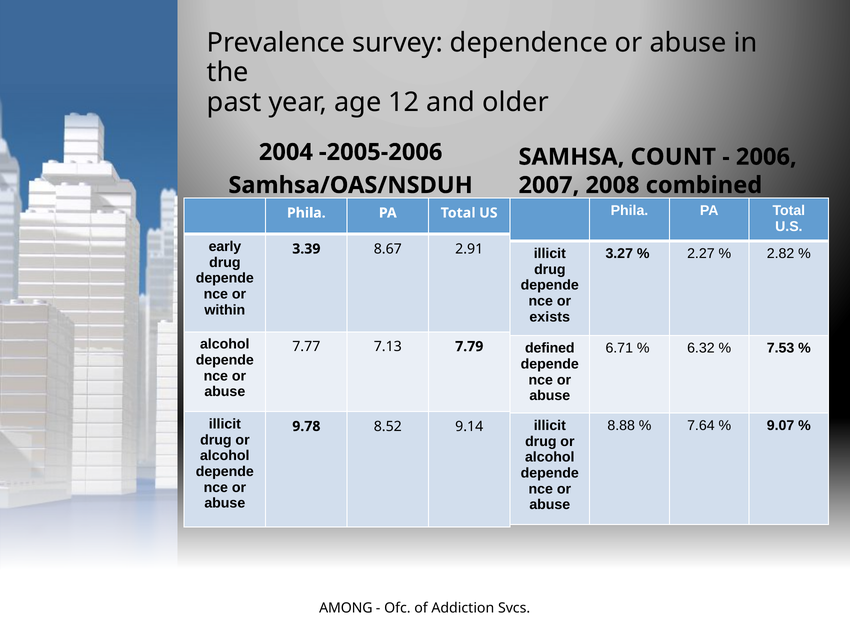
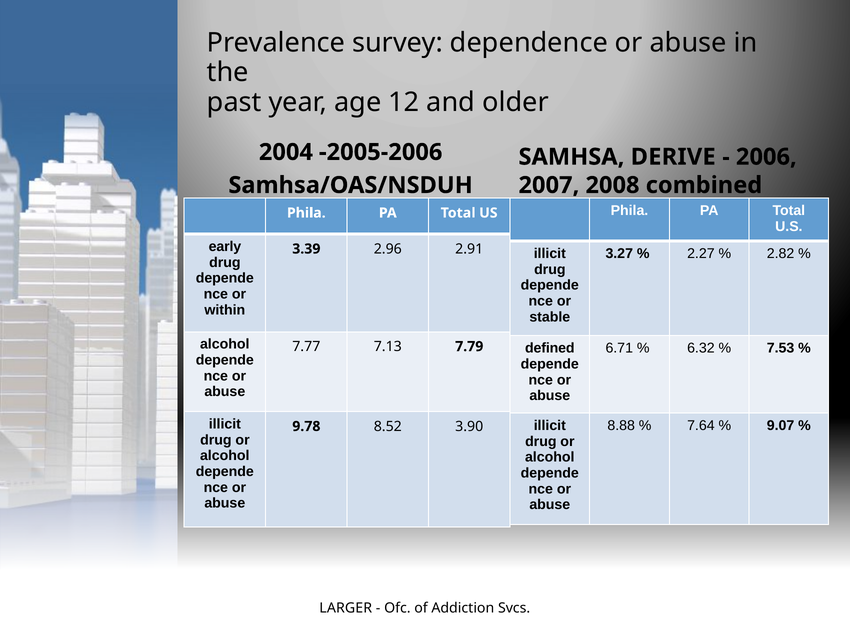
COUNT: COUNT -> DERIVE (673, 157)
8.67: 8.67 -> 2.96 (388, 249)
exists: exists -> stable (550, 317)
9.14: 9.14 -> 3.90 (469, 427)
AMONG: AMONG -> LARGER (346, 609)
